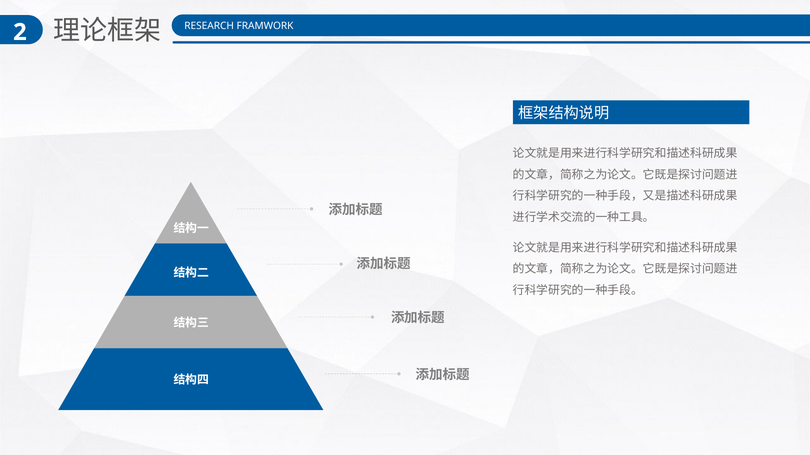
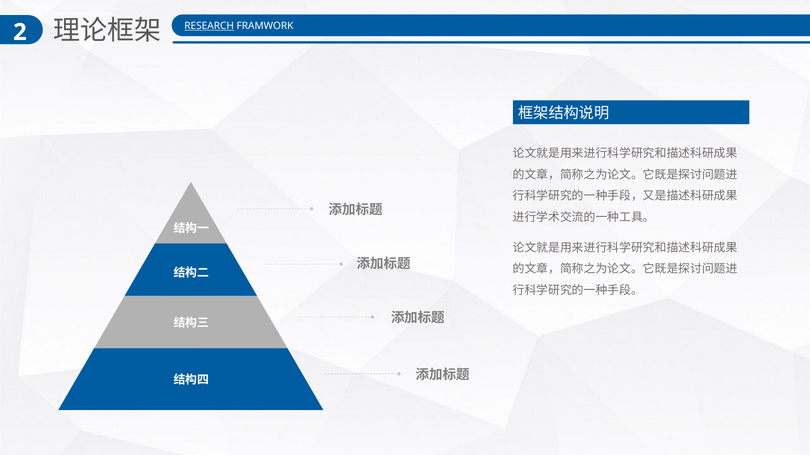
RESEARCH underline: none -> present (209, 26)
